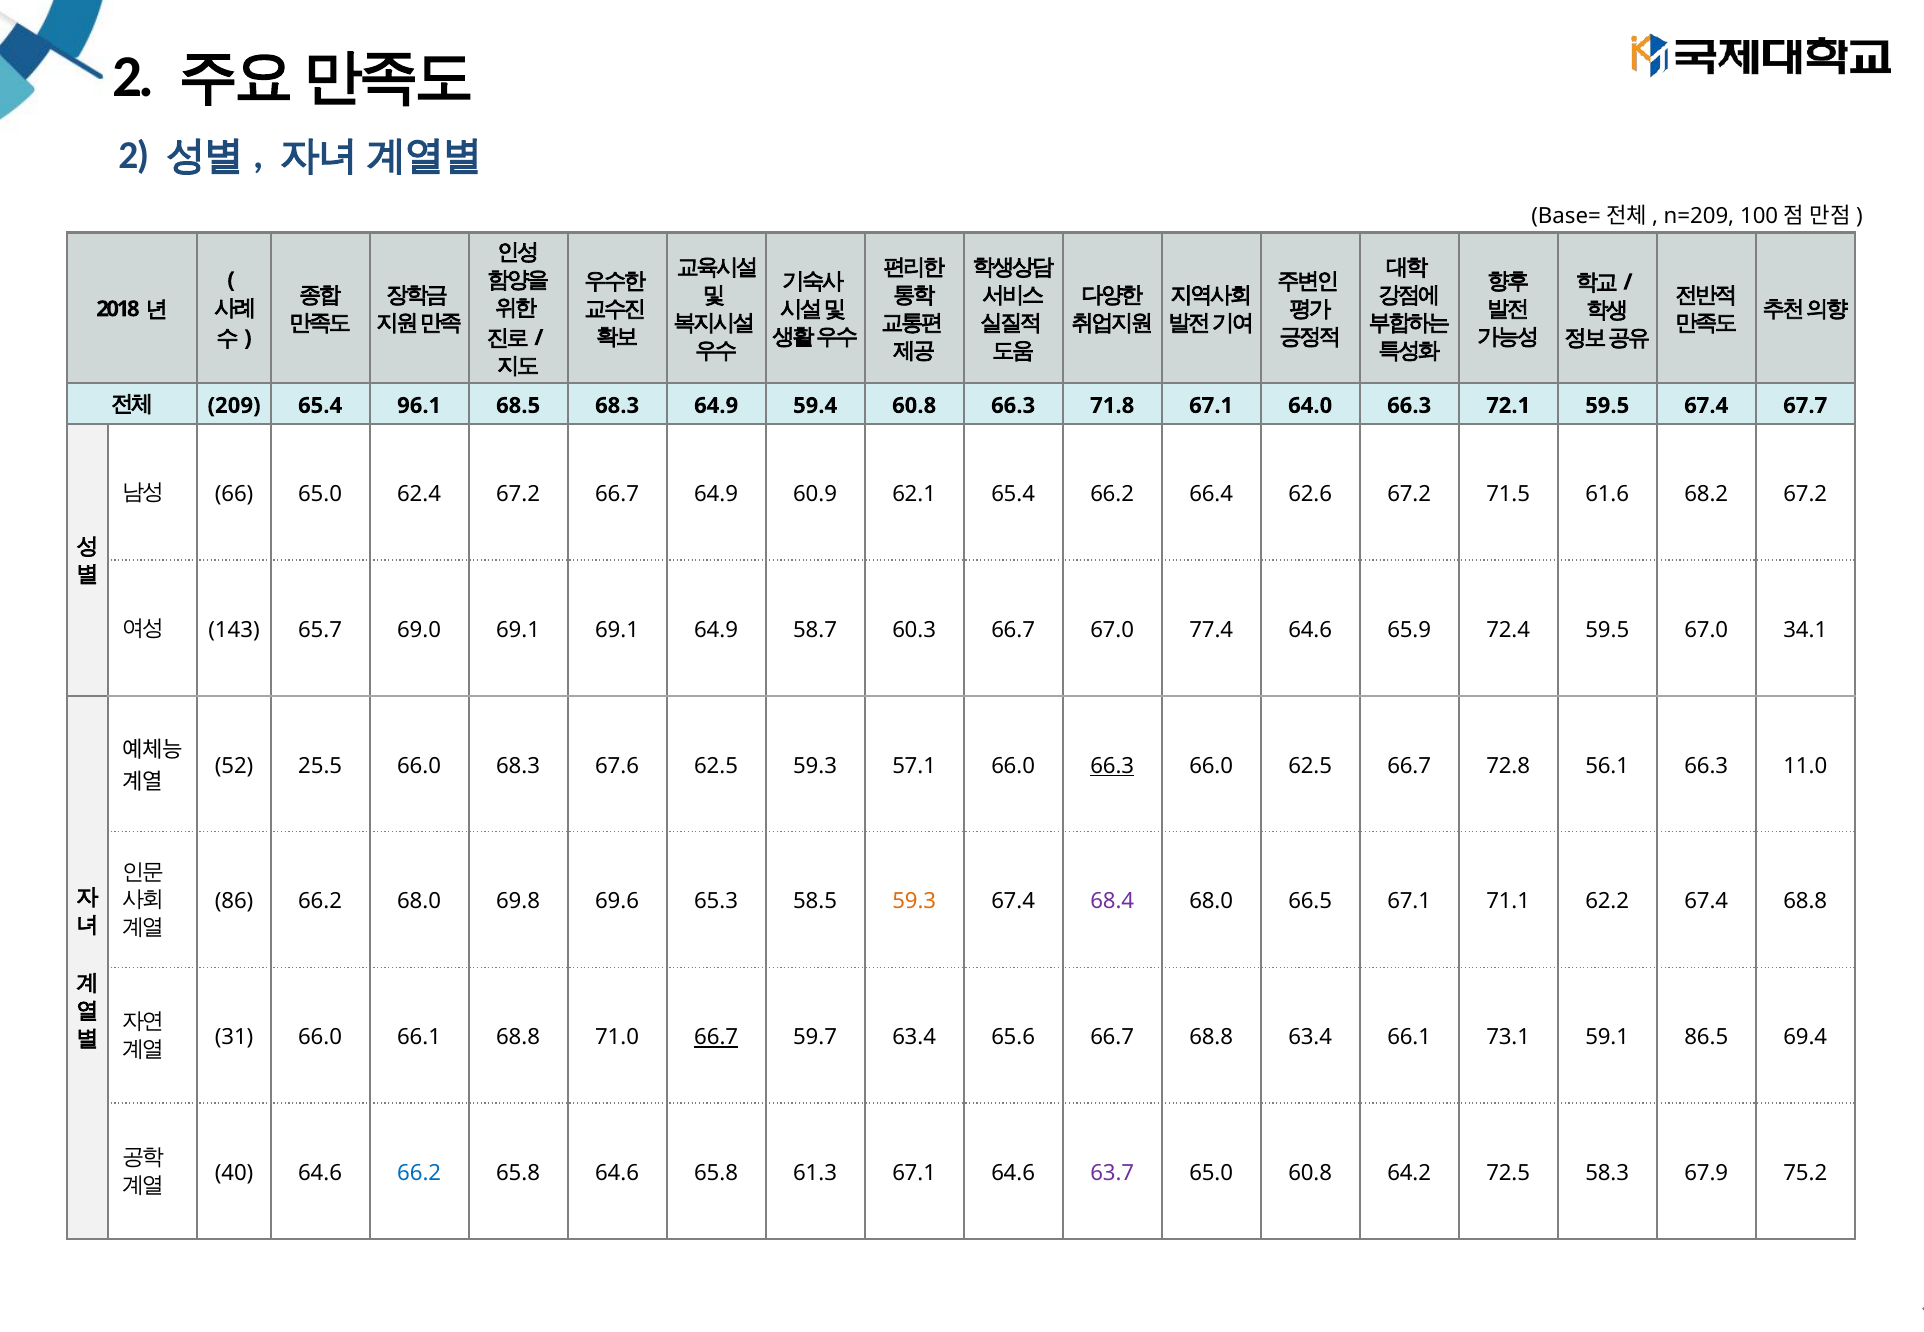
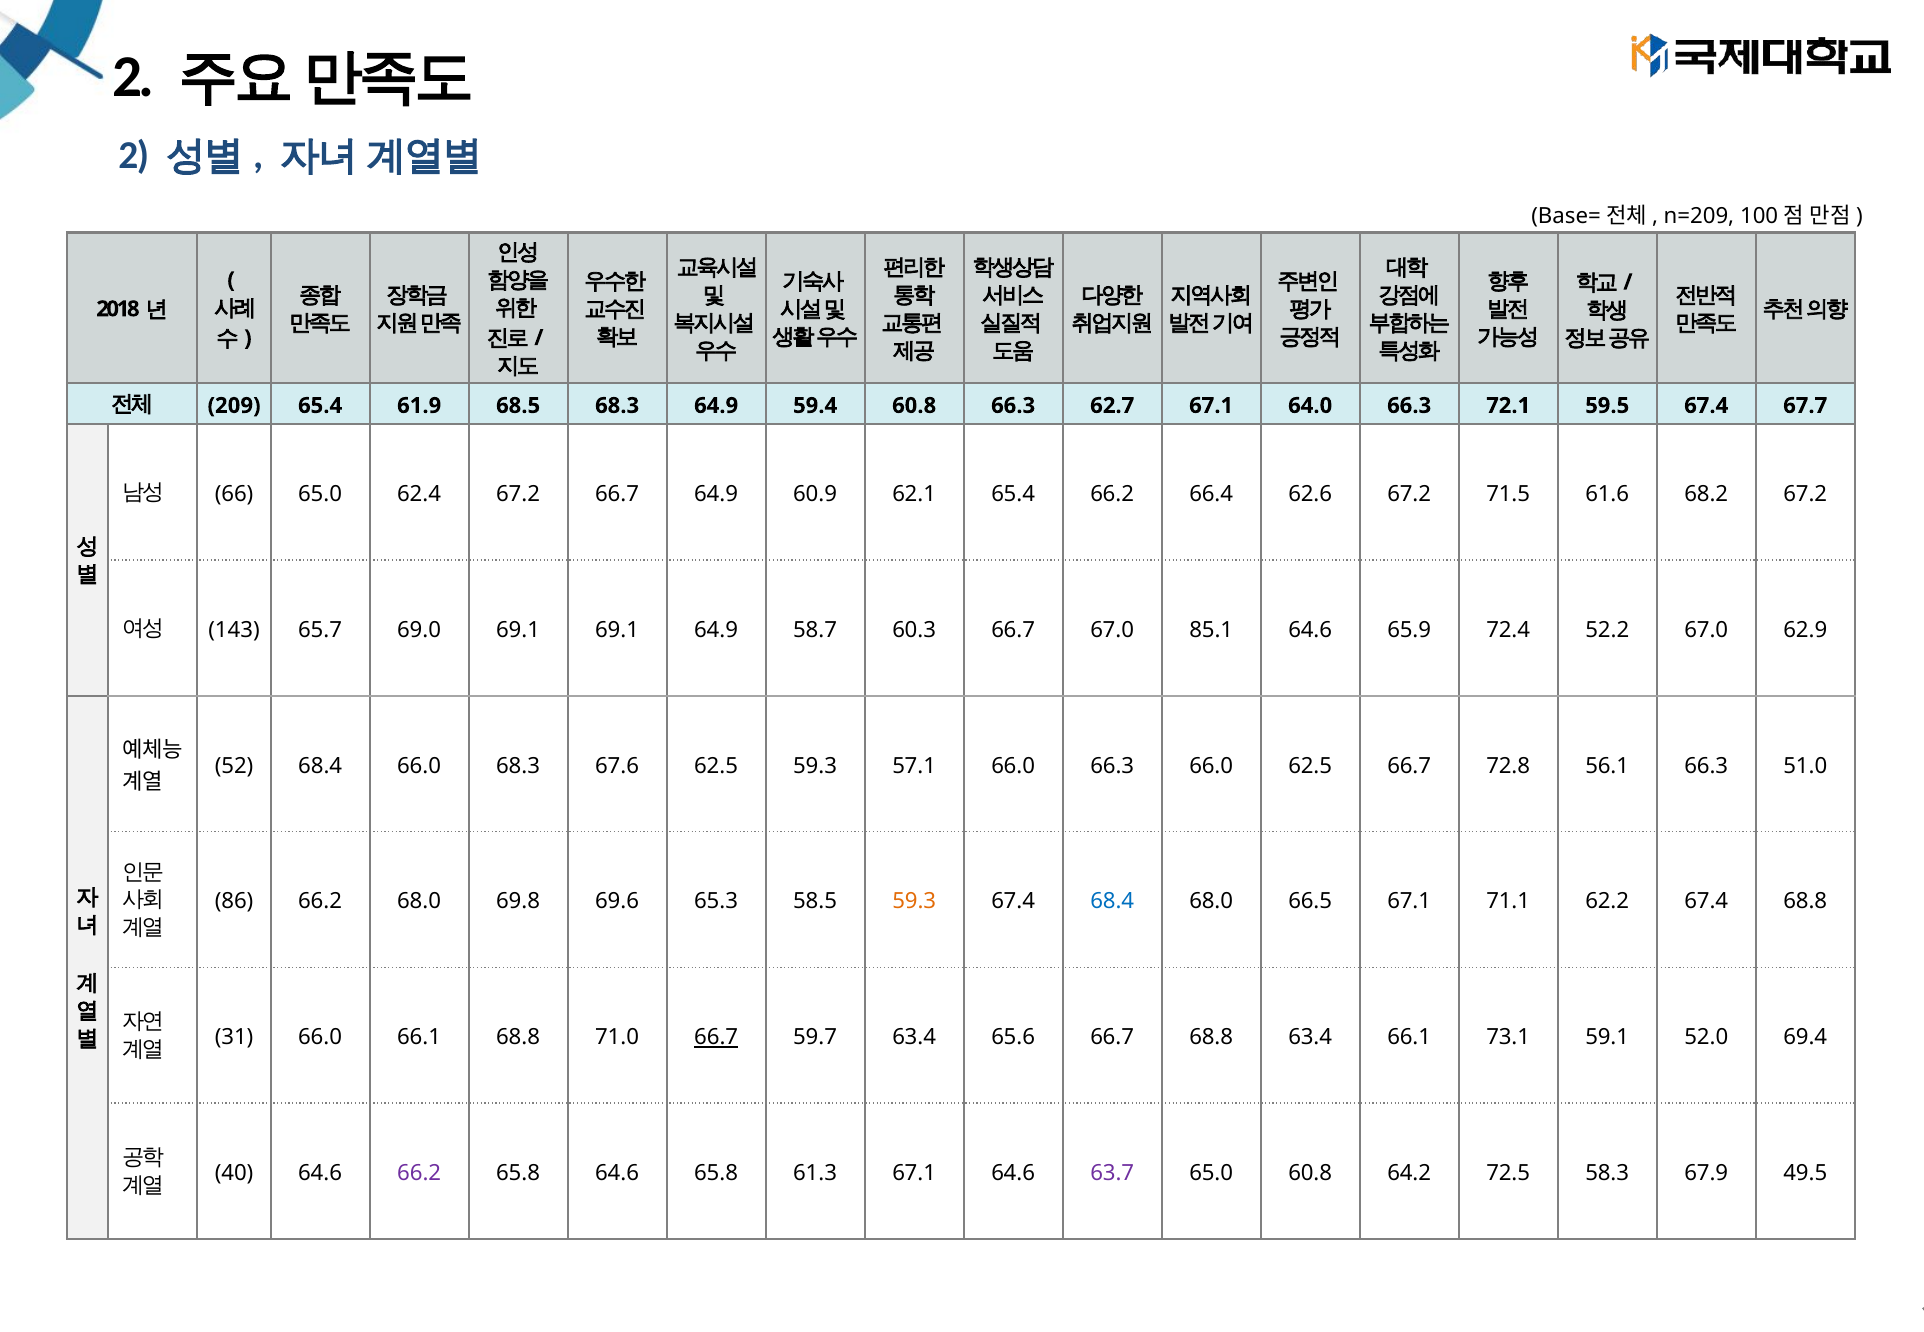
96.1: 96.1 -> 61.9 (419, 406)
71.8: 71.8 -> 62.7 (1112, 406)
77.4: 77.4 -> 85.1 (1211, 630)
72.4 59.5: 59.5 -> 52.2 (1607, 630)
34.1: 34.1 -> 62.9 (1805, 630)
52 25.5: 25.5 -> 68.4 (320, 766)
66.3 underline: present -> none (1112, 766)
11.0: 11.0 -> 51.0 (1805, 766)
68.4 colour: purple -> blue (1112, 902)
86.5: 86.5 -> 52.0 (1706, 1037)
66.2 colour: blue -> purple (419, 1173)
75.2: 75.2 -> 49.5 (1805, 1173)
